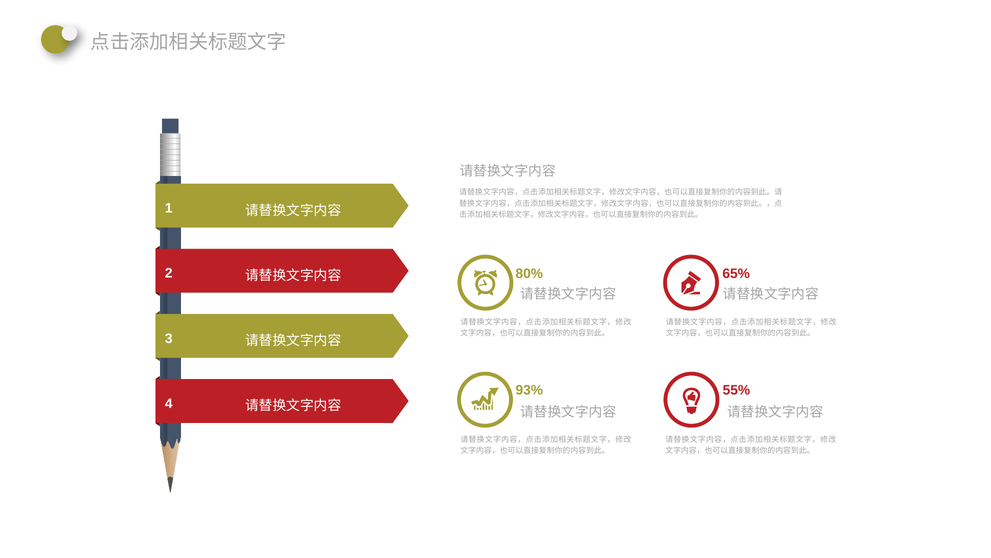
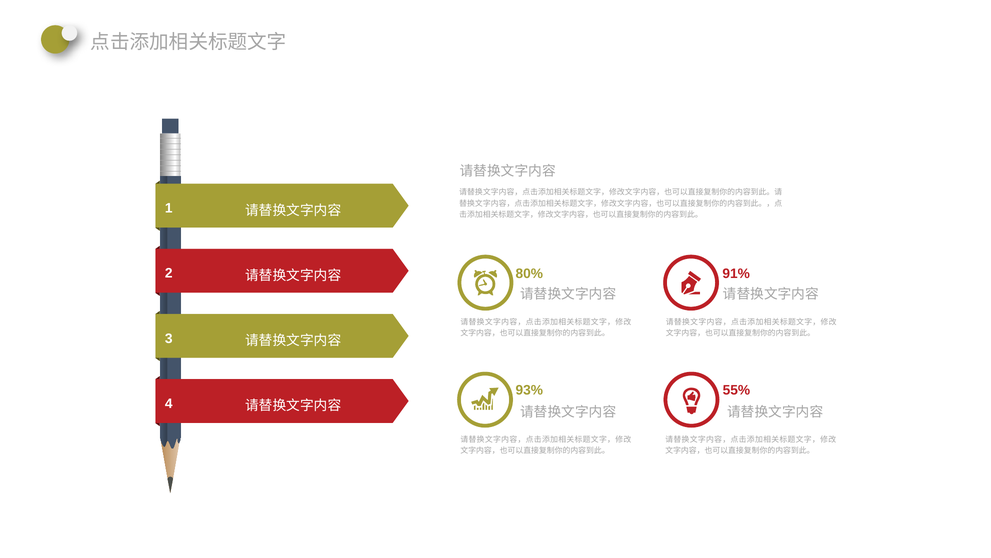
65%: 65% -> 91% (736, 273)
